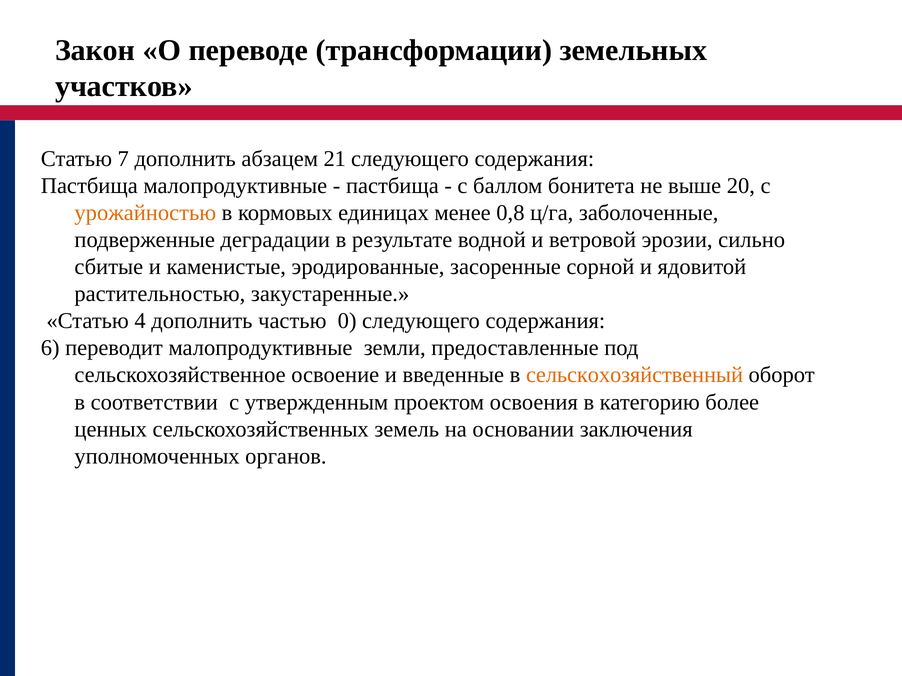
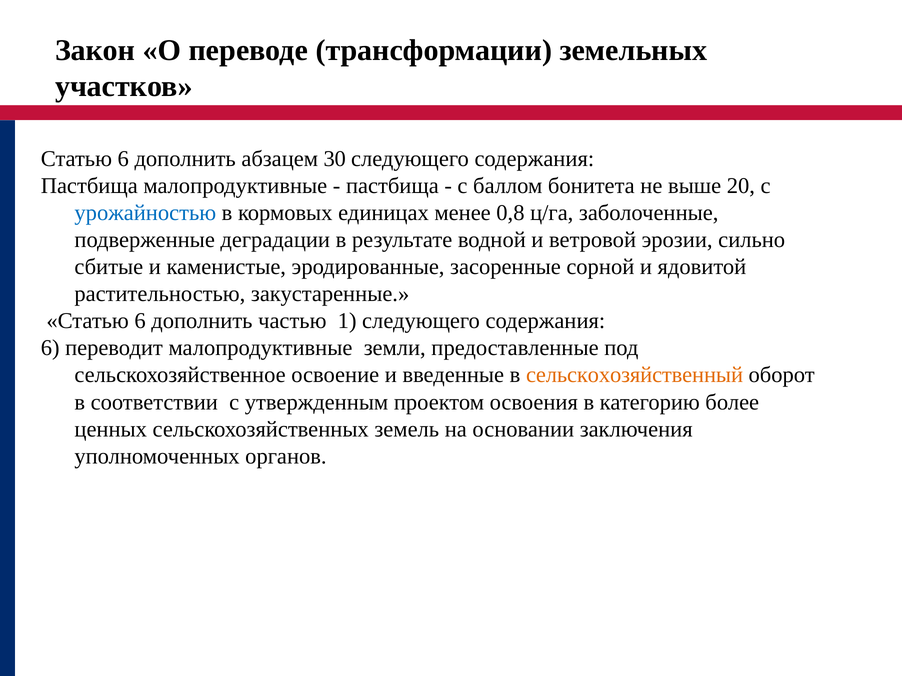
7: 7 -> 6 (123, 159)
21: 21 -> 30 (335, 159)
урожайностью colour: orange -> blue (145, 213)
4: 4 -> 6 (140, 321)
0: 0 -> 1 (347, 321)
